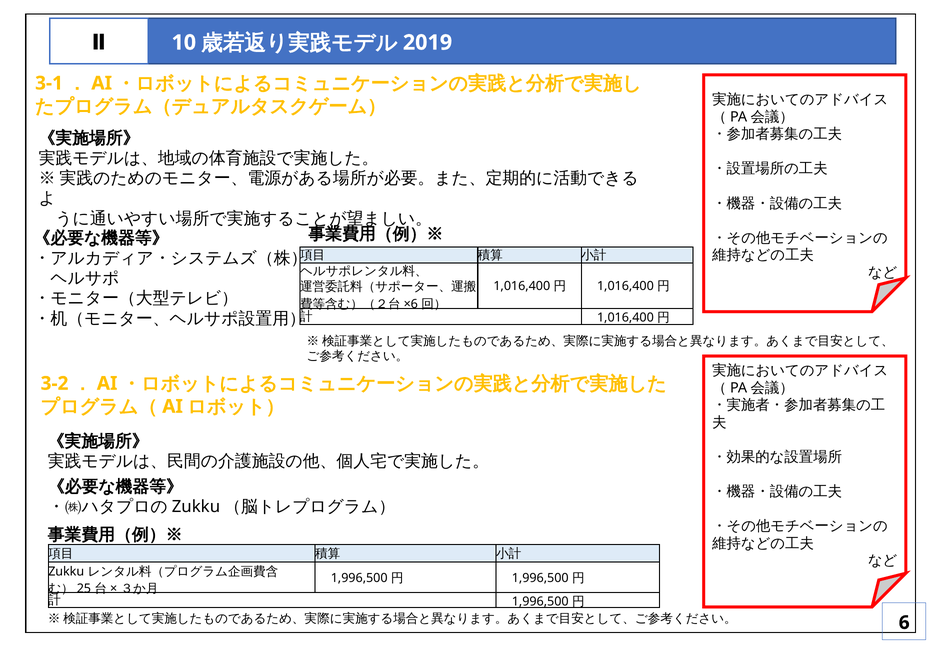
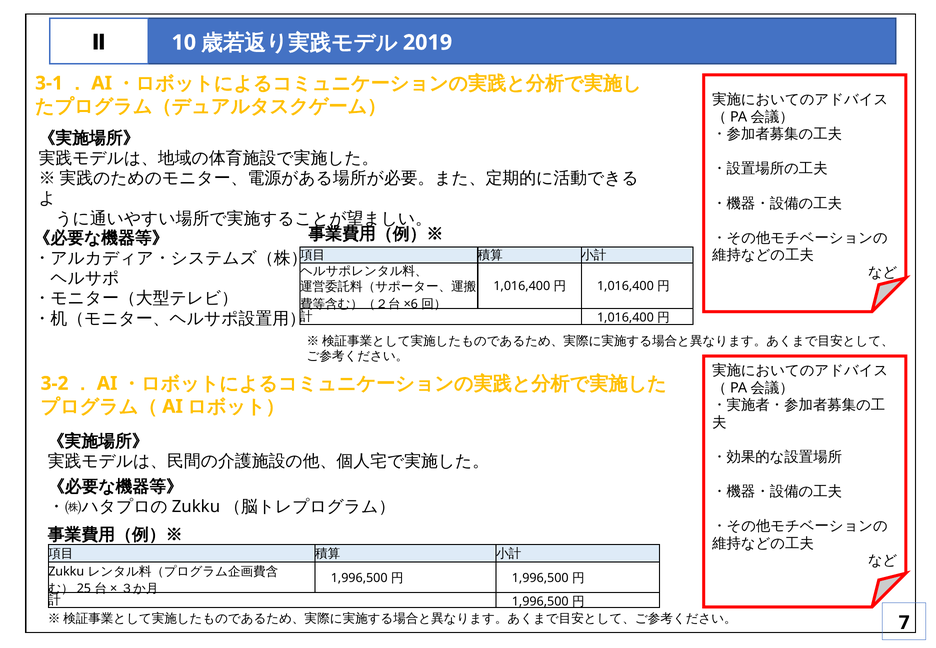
6: 6 -> 7 (904, 623)
